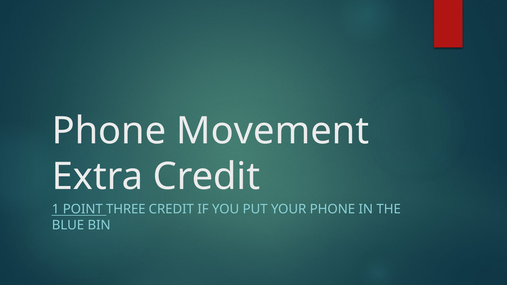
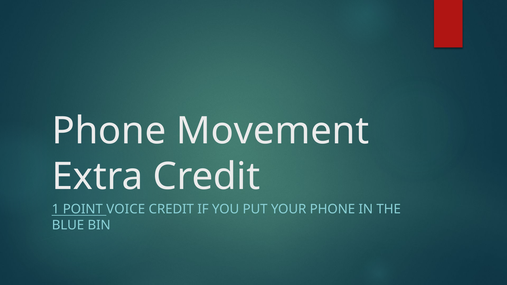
THREE: THREE -> VOICE (126, 209)
